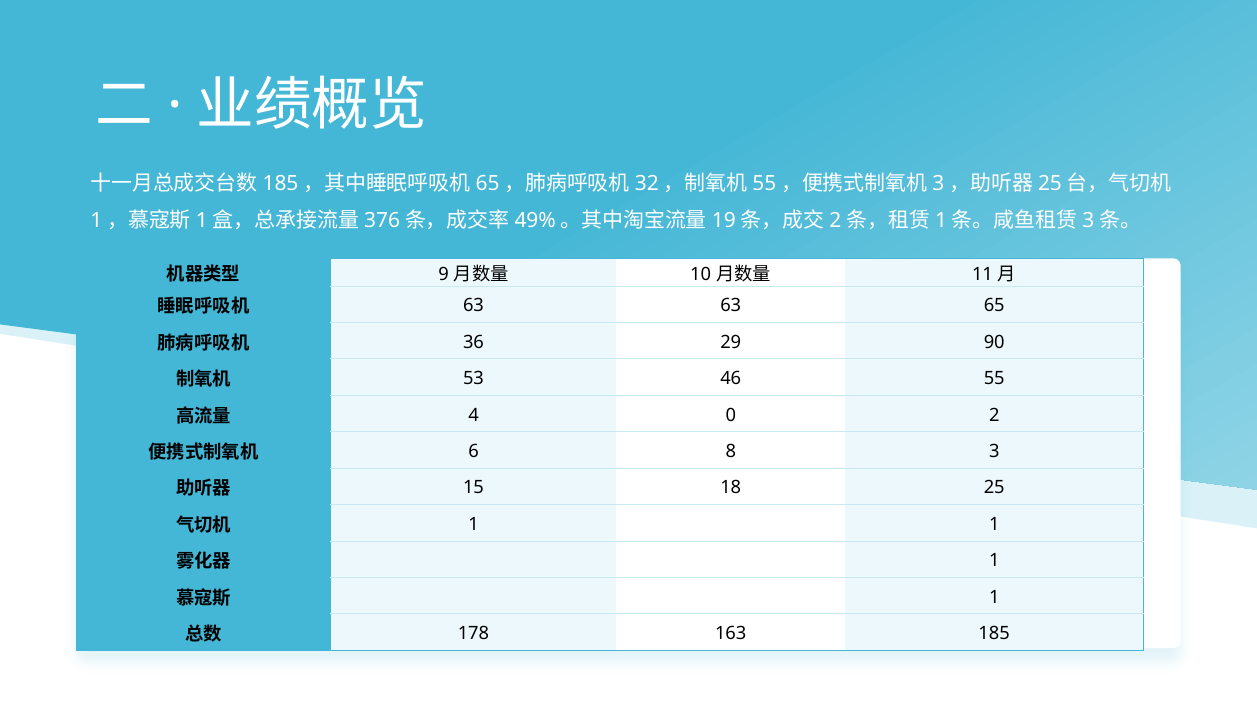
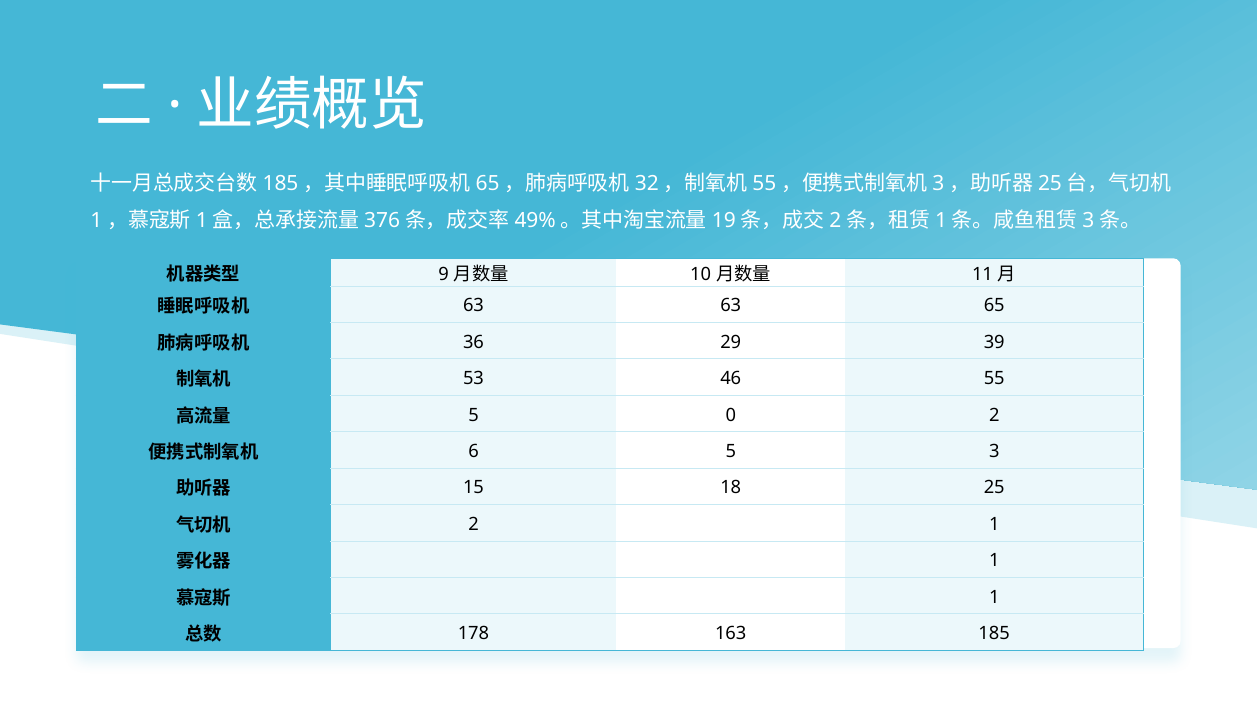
90: 90 -> 39 (994, 342)
4: 4 -> 5 (474, 415)
6 8: 8 -> 5 (731, 452)
1: 1 -> 2 (474, 524)
